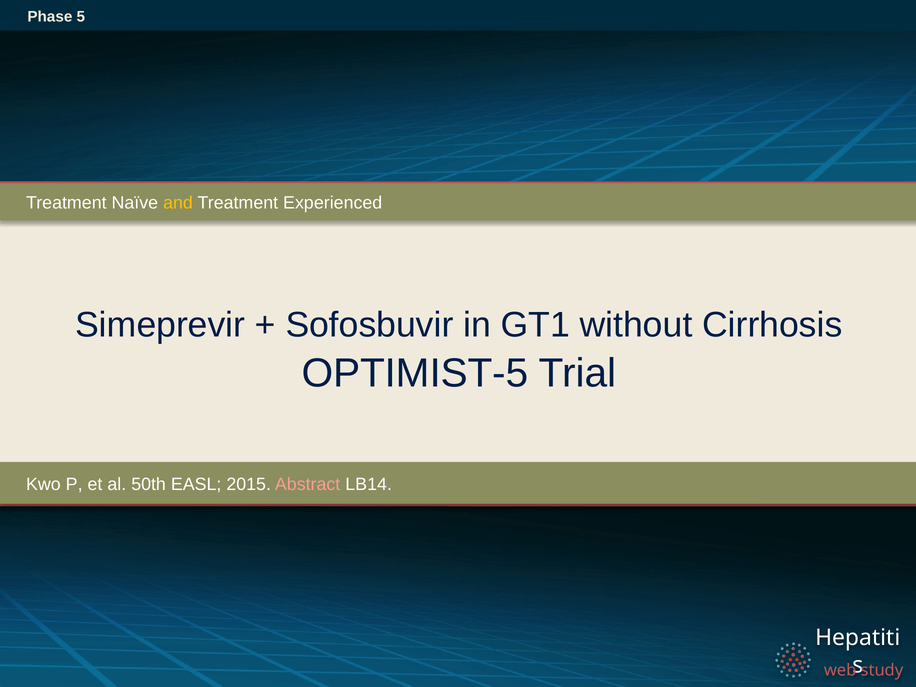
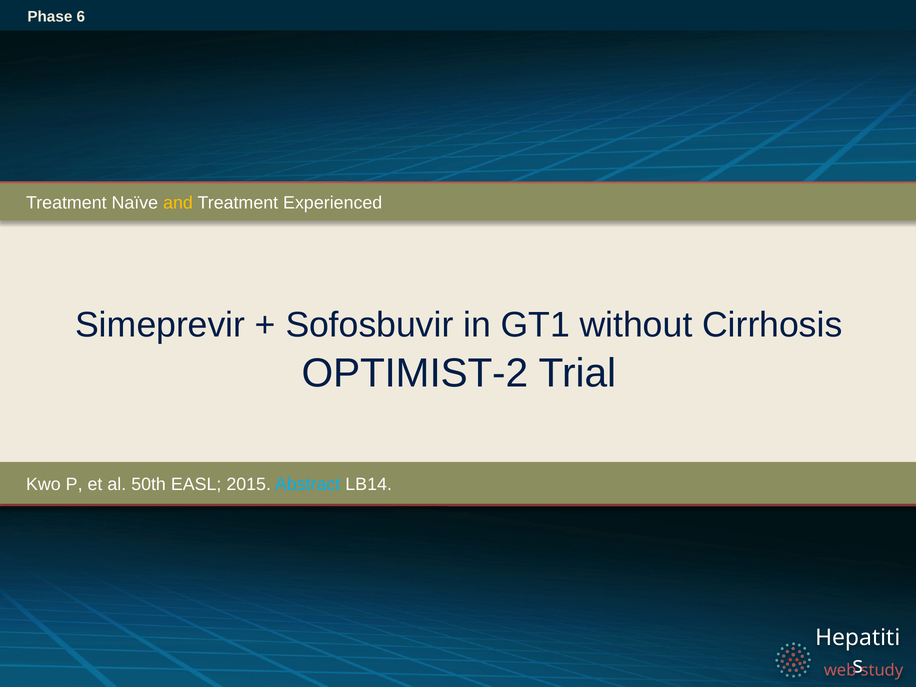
5: 5 -> 6 (81, 17)
OPTIMIST-5: OPTIMIST-5 -> OPTIMIST-2 (415, 373)
Abstract colour: pink -> light blue (308, 484)
